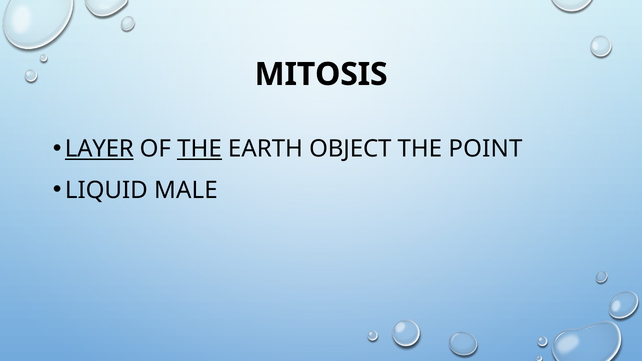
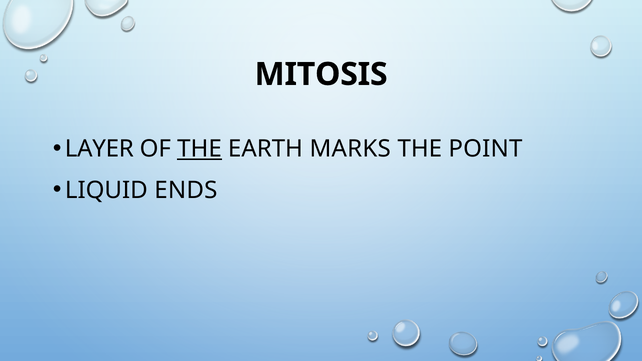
LAYER underline: present -> none (99, 149)
OBJECT: OBJECT -> MARKS (350, 149)
MALE: MALE -> ENDS (186, 190)
